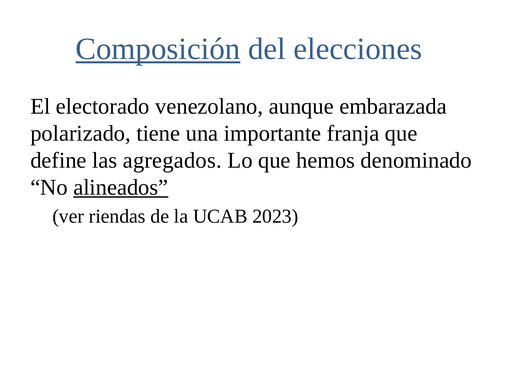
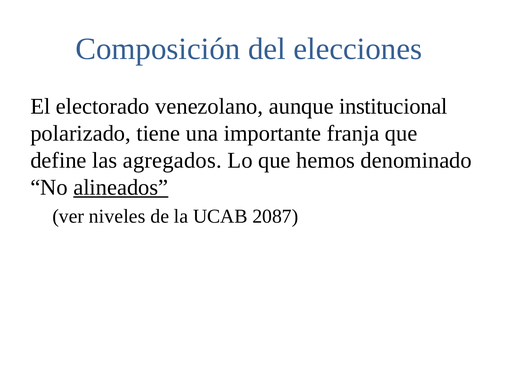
Composición underline: present -> none (158, 49)
embarazada: embarazada -> institucional (393, 106)
riendas: riendas -> niveles (117, 216)
2023: 2023 -> 2087 (275, 216)
